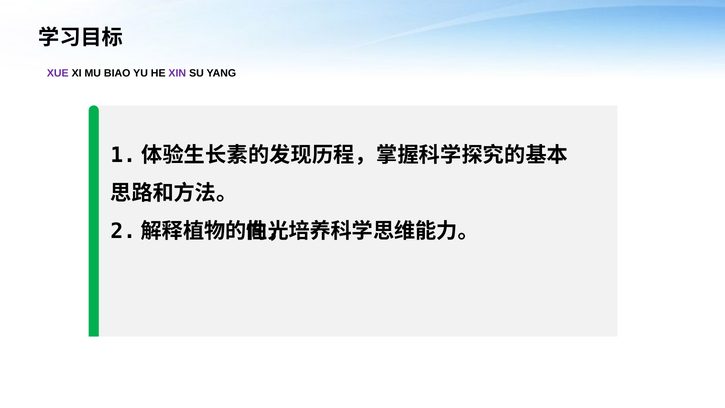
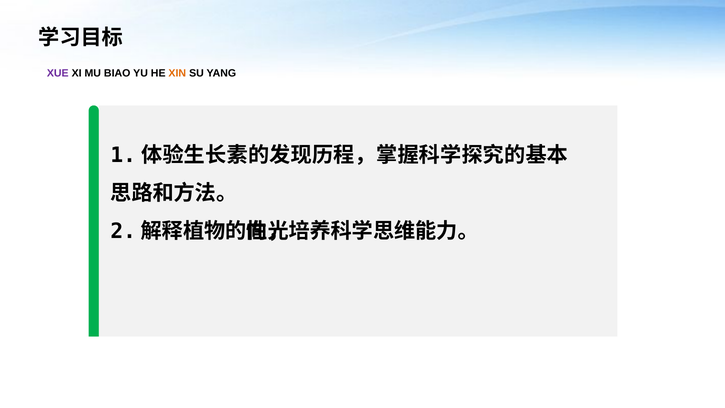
XIN colour: purple -> orange (177, 73)
